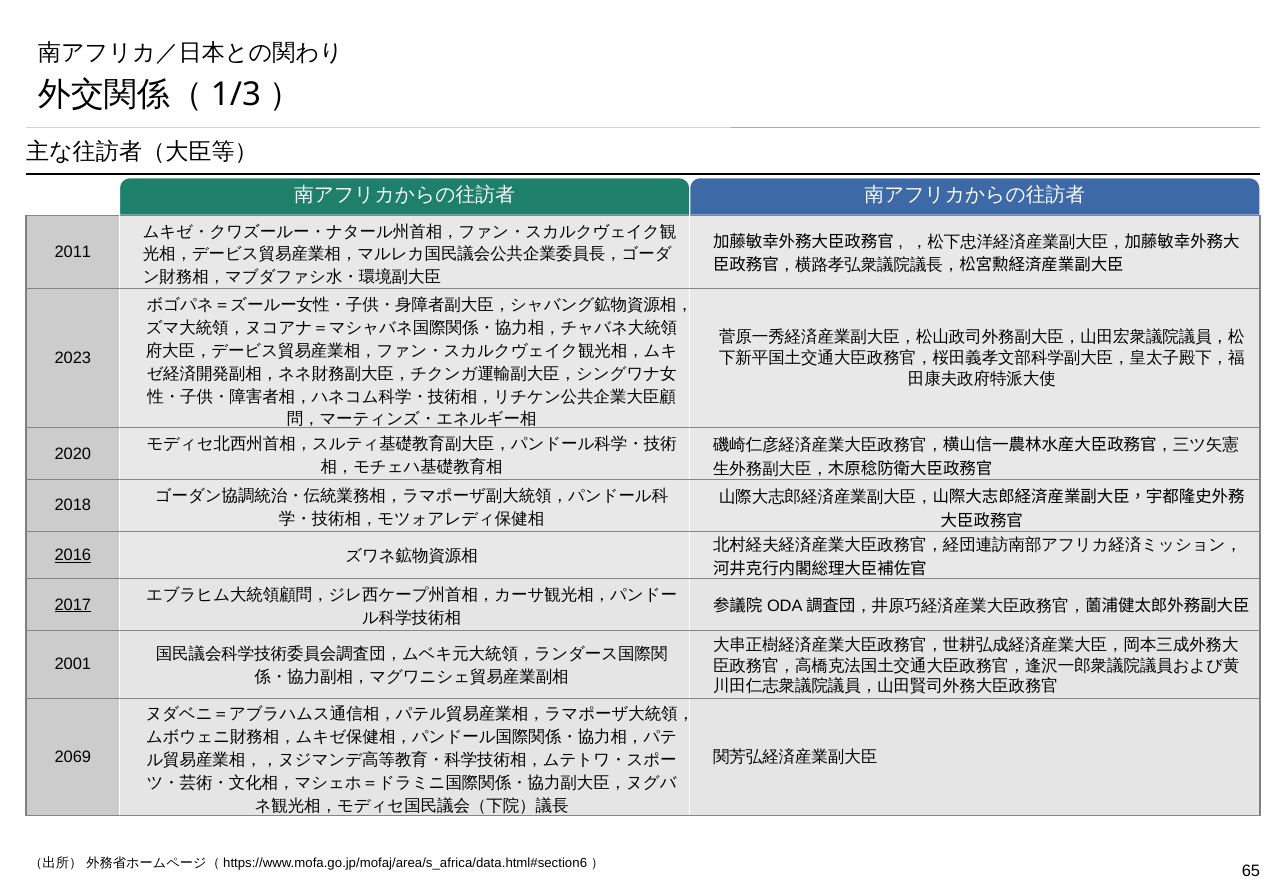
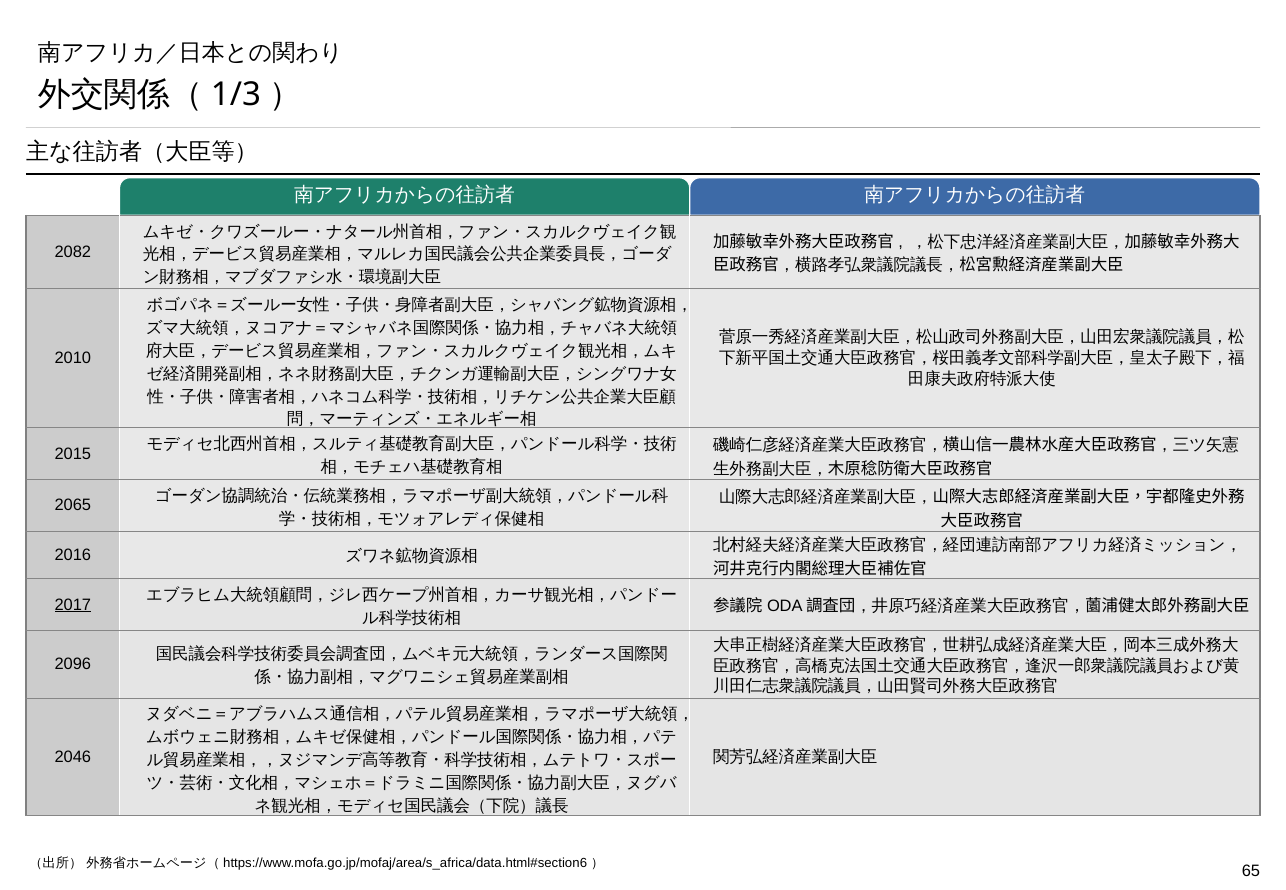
2011: 2011 -> 2082 (73, 252)
2023: 2023 -> 2010 (73, 358)
2020: 2020 -> 2015 (73, 454)
2018: 2018 -> 2065 (73, 505)
2016 underline: present -> none (73, 555)
2001: 2001 -> 2096 (73, 665)
2069: 2069 -> 2046 (73, 757)
